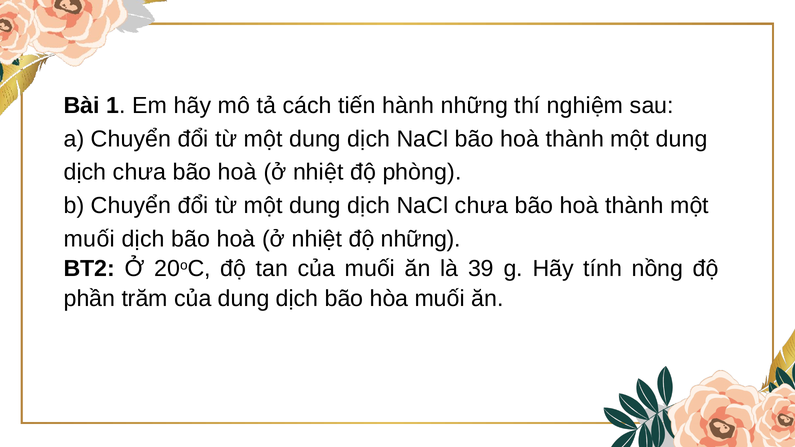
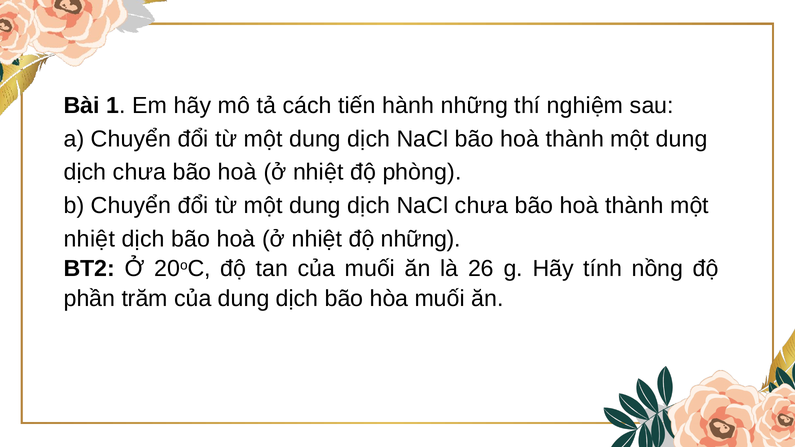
muối: muối -> nhiệt (89, 239)
39: 39 -> 26 (481, 269)
